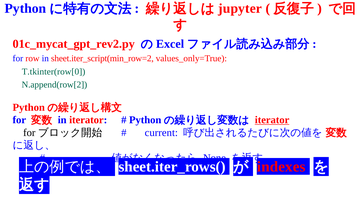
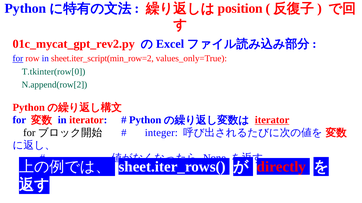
jupyter: jupyter -> position (240, 8)
for underline: none -> present (18, 59)
current: current -> integer (161, 133)
indexes: indexes -> directly (281, 167)
